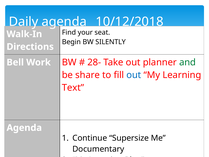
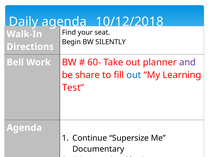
28-: 28- -> 60- (94, 62)
and colour: green -> purple (188, 62)
Text: Text -> Test (73, 88)
